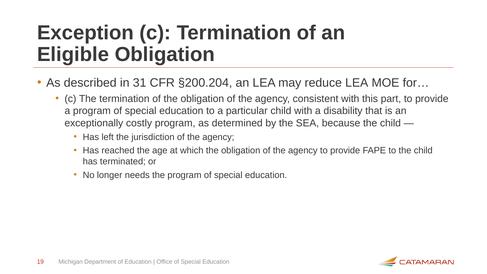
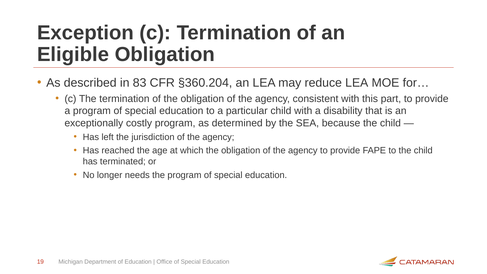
31: 31 -> 83 (140, 83)
§200.204: §200.204 -> §360.204 (205, 83)
